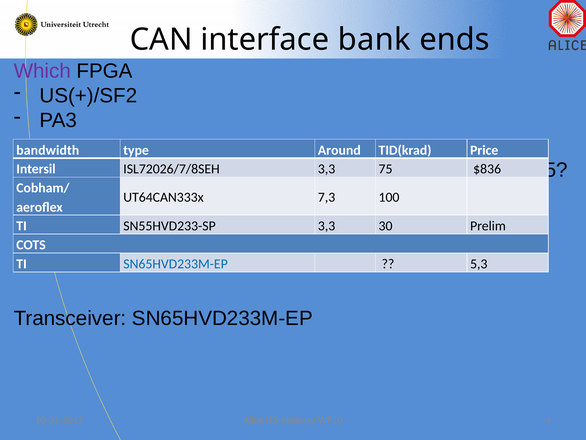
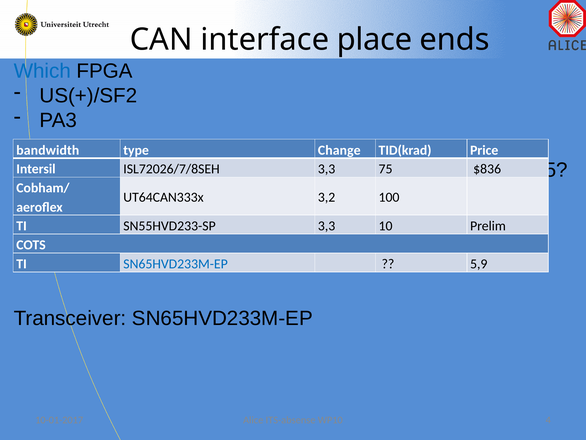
bank: bank -> place (374, 40)
Which colour: purple -> blue (42, 71)
Around: Around -> Change (339, 150)
7,3: 7,3 -> 3,2 (327, 197)
30: 30 -> 10 (386, 226)
5,3: 5,3 -> 5,9 (479, 264)
